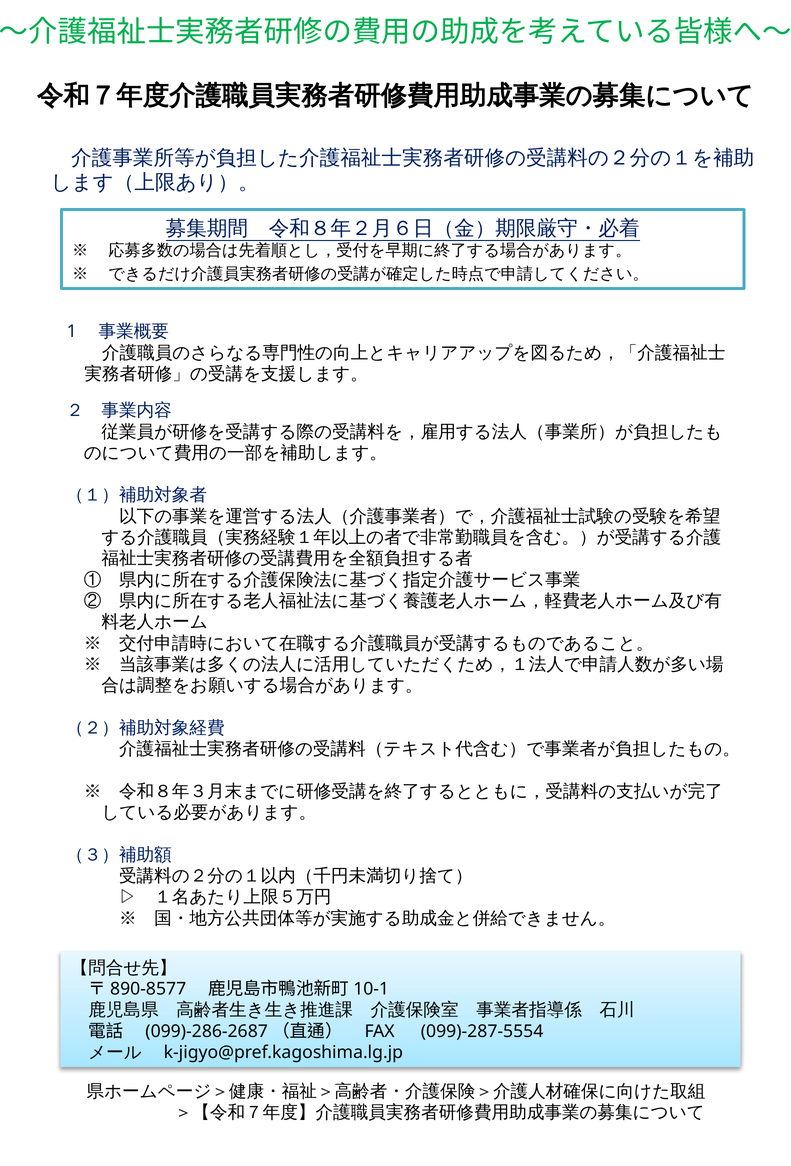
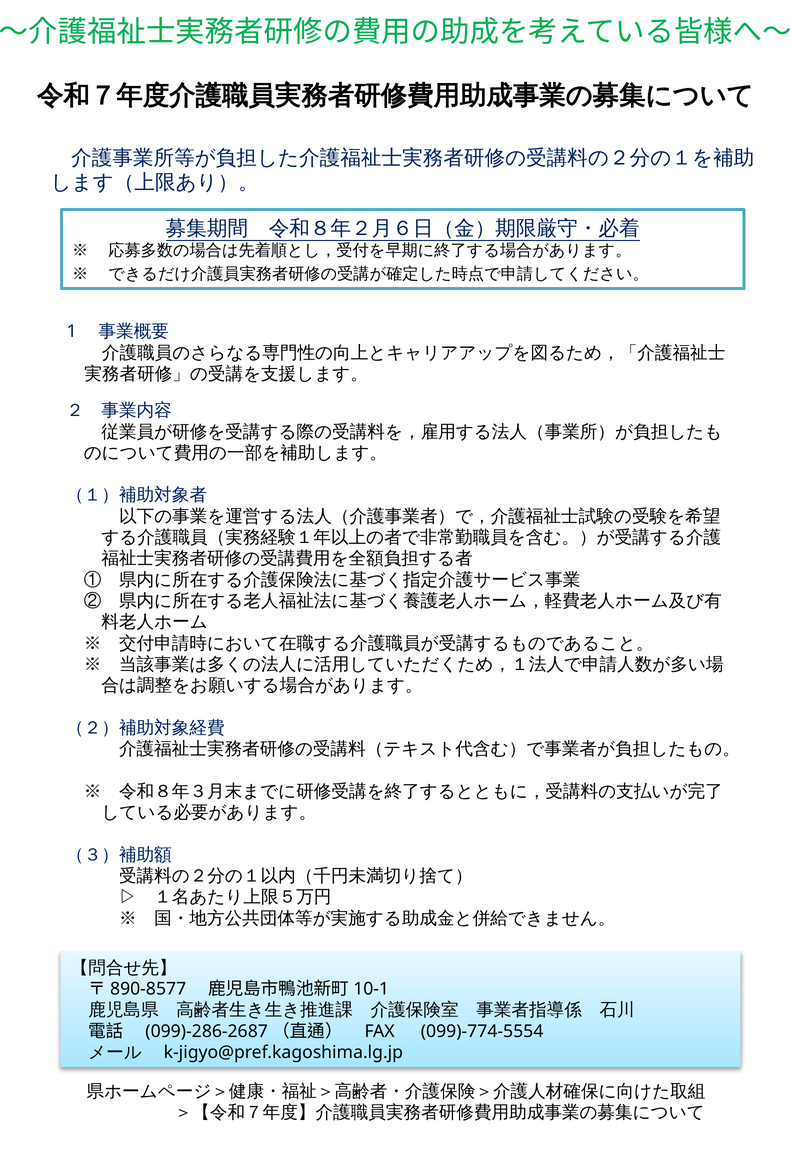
099)-287-5554: 099)-287-5554 -> 099)-774-5554 (482, 1031)
